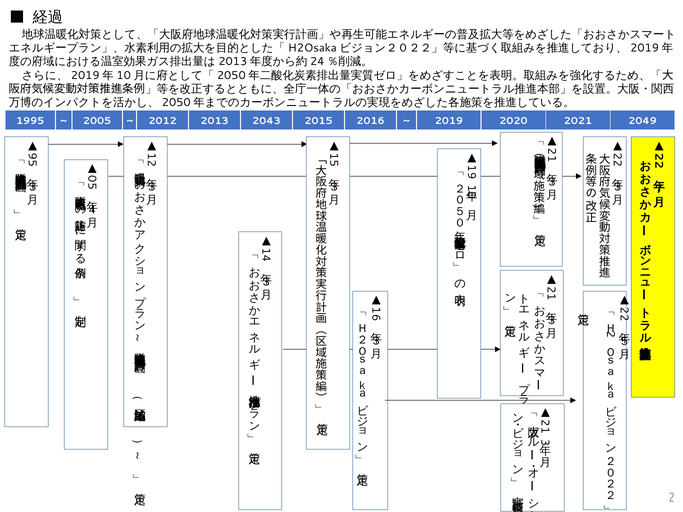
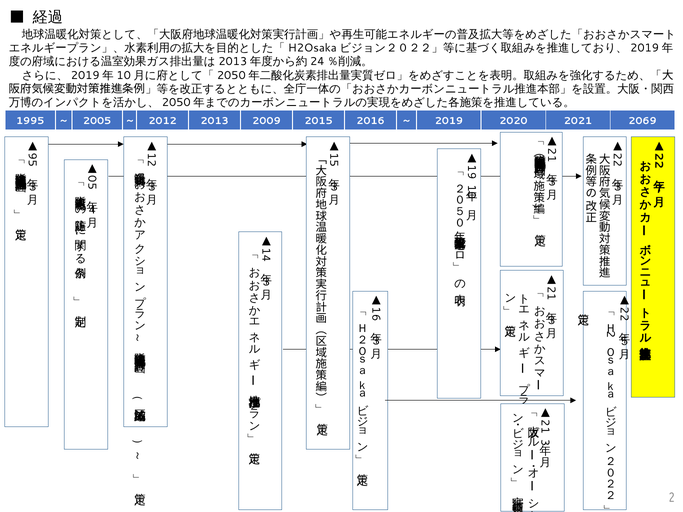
2043: 2043 -> 2009 (266, 121)
2049: 2049 -> 2069 (643, 121)
